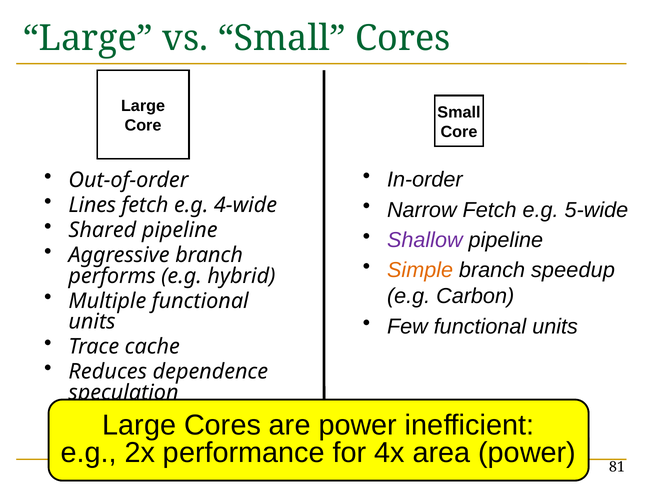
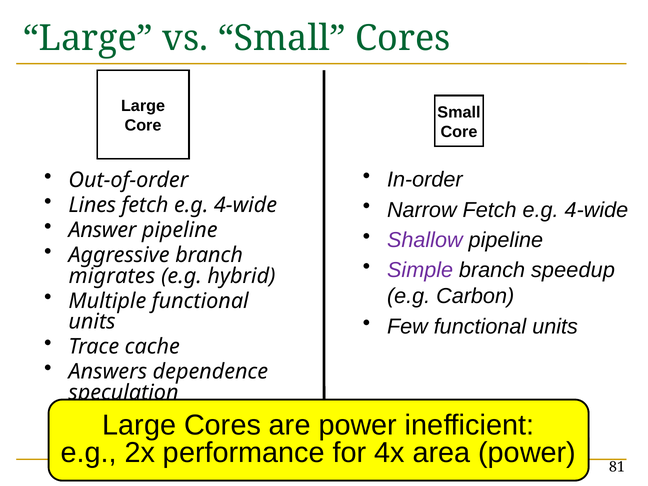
Narrow Fetch e.g 5-wide: 5-wide -> 4-wide (596, 210)
Shared: Shared -> Answer (102, 230)
Simple colour: orange -> purple (420, 270)
performs: performs -> migrates (112, 276)
Reduces: Reduces -> Answers (108, 372)
